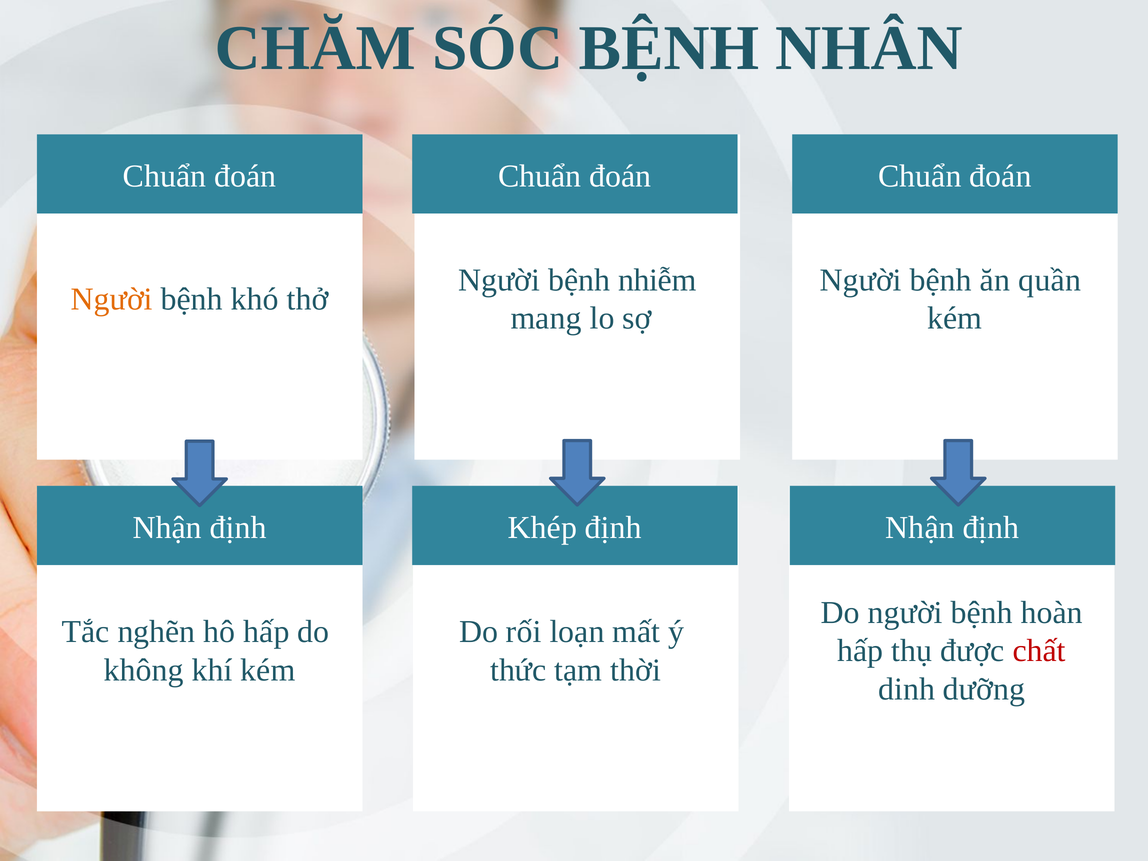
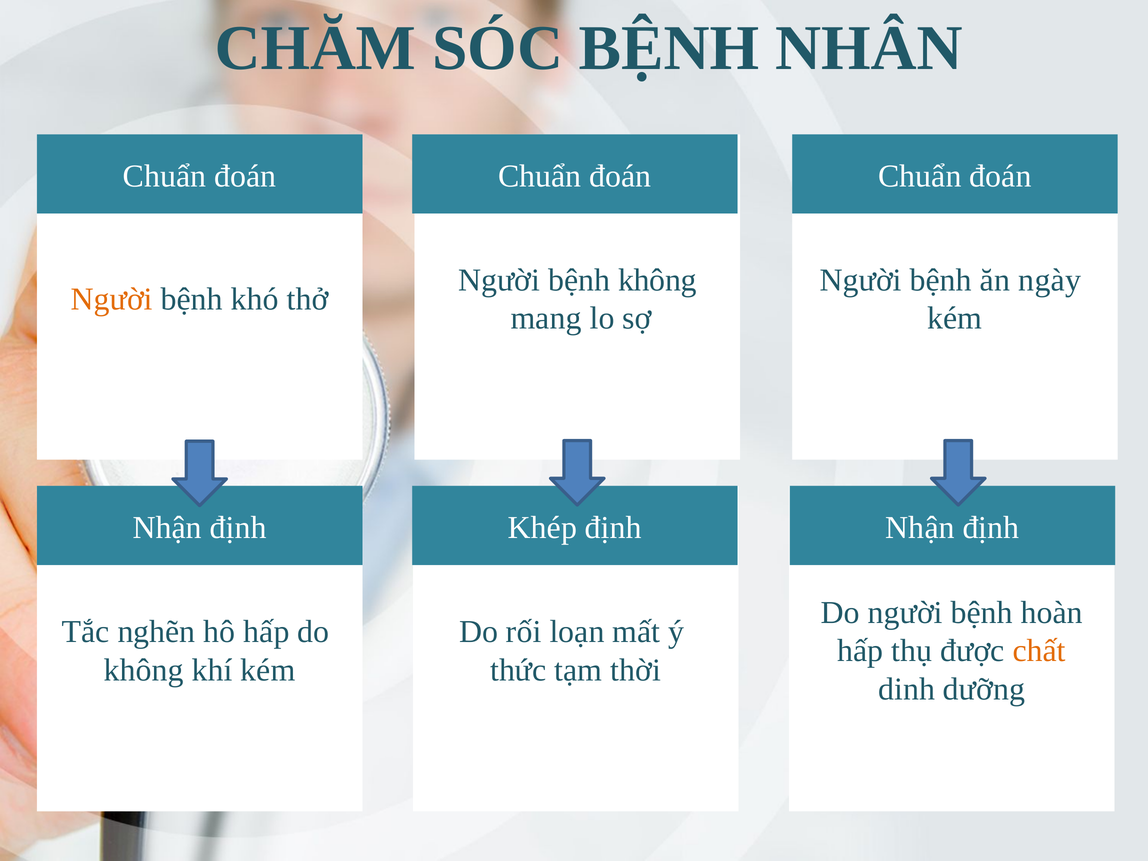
bệnh nhiễm: nhiễm -> không (657, 280)
quần: quần -> ngày (1050, 280)
chất colour: red -> orange (1039, 651)
